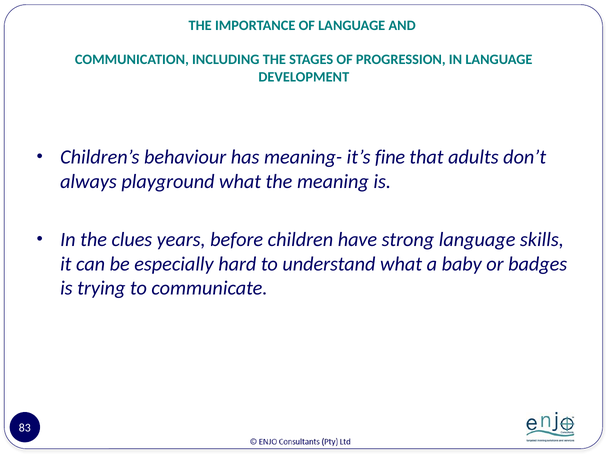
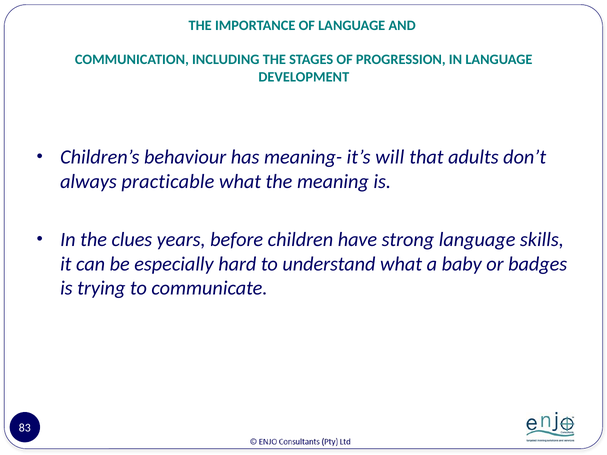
fine: fine -> will (390, 157)
playground: playground -> practicable (168, 181)
